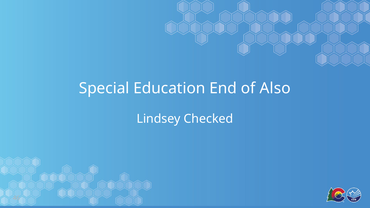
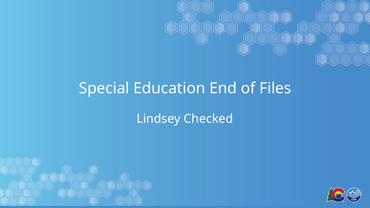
Also: Also -> Files (275, 88)
